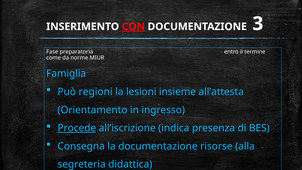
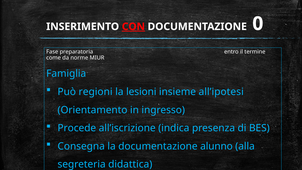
3: 3 -> 0 (258, 24)
all’attesta: all’attesta -> all’ipotesi (221, 92)
Procede underline: present -> none (77, 128)
risorse: risorse -> alunno (216, 146)
